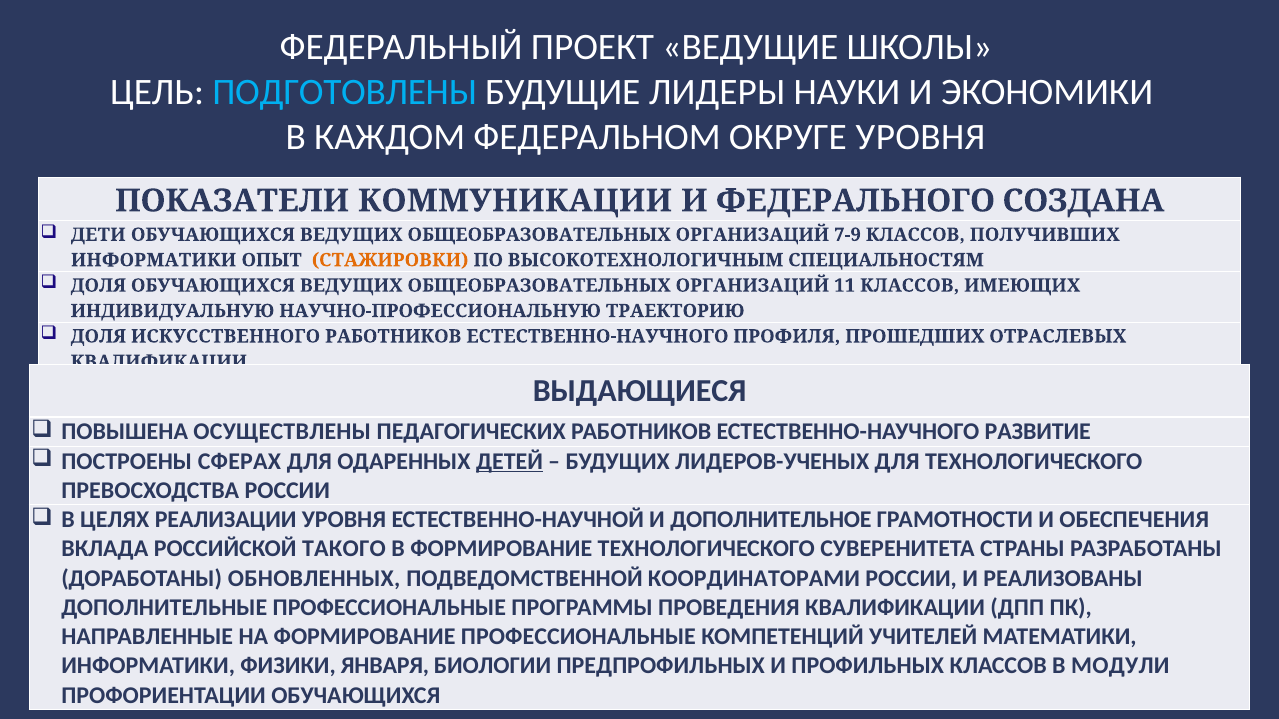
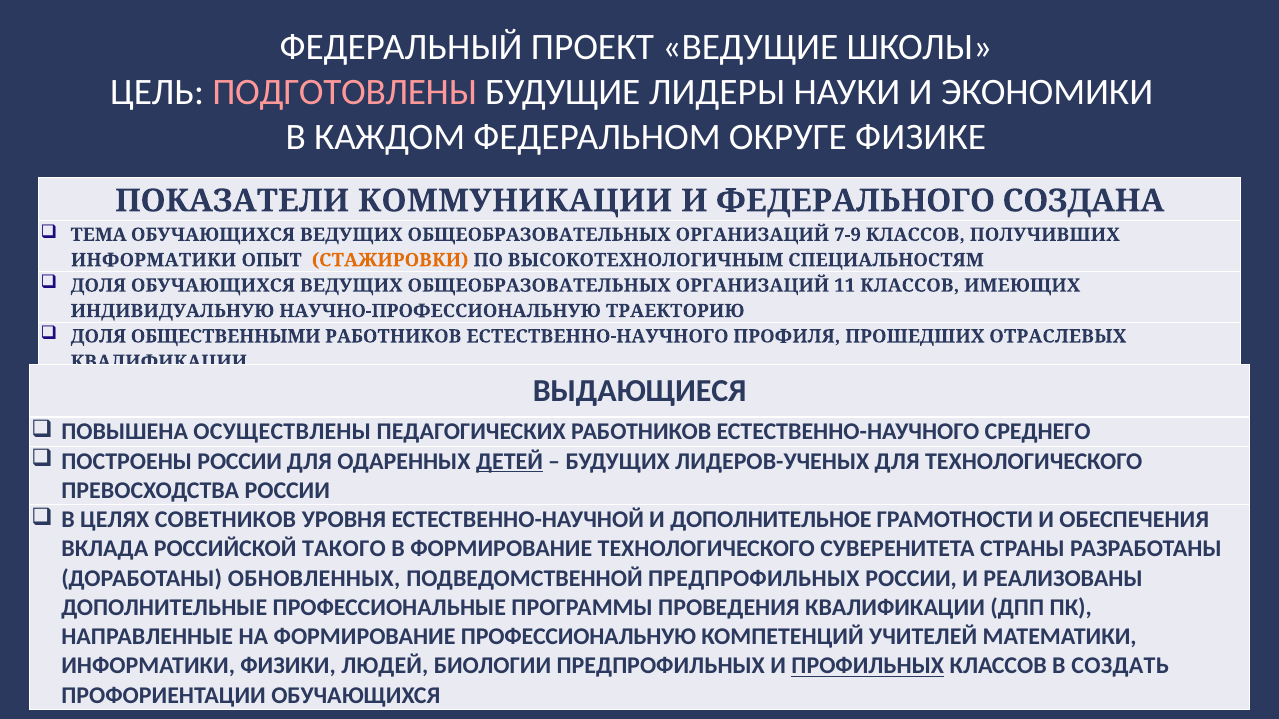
ПОДГОТОВЛЕНЫ colour: light blue -> pink (345, 92)
ОКРУГЕ УРОВНЯ: УРОВНЯ -> ФИЗИКЕ (921, 137)
ДЕТИ: ДЕТИ -> ТЕМА (98, 235)
ИСКУССТВЕННОГО: ИСКУССТВЕННОГО -> ОБЩЕСТВЕННЫМИ (226, 337)
РАЗВИТИЕ: РАЗВИТИЕ -> СРЕДНЕГО (1038, 432)
ПОСТРОЕНЫ СФЕРАХ: СФЕРАХ -> РОССИИ (240, 462)
РЕАЛИЗАЦИИ: РЕАЛИЗАЦИИ -> СОВЕТНИКОВ (225, 520)
ПОДВЕДОМСТВЕННОЙ КООРДИНАТОРАМИ: КООРДИНАТОРАМИ -> ПРЕДПРОФИЛЬНЫХ (754, 579)
ФОРМИРОВАНИЕ ПРОФЕССИОНАЛЬНЫЕ: ПРОФЕССИОНАЛЬНЫЕ -> ПРОФЕССИОНАЛЬНУЮ (579, 637)
ЯНВАРЯ: ЯНВАРЯ -> ЛЮДЕЙ (385, 666)
ПРОФИЛЬНЫХ underline: none -> present (868, 666)
МОДУЛИ: МОДУЛИ -> СОЗДАТЬ (1120, 666)
